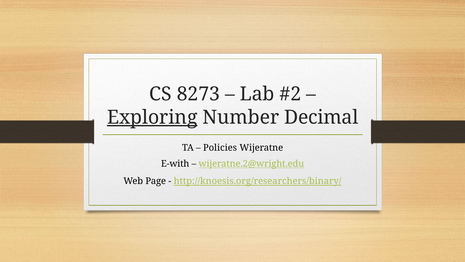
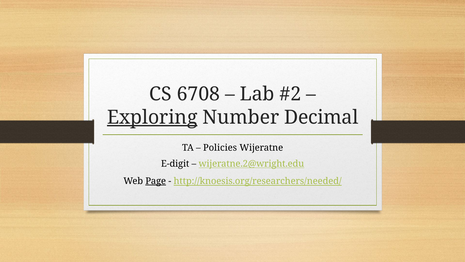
8273: 8273 -> 6708 (198, 94)
E-with: E-with -> E-digit (175, 163)
Page underline: none -> present (156, 181)
http://knoesis.org/researchers/binary/: http://knoesis.org/researchers/binary/ -> http://knoesis.org/researchers/needed/ (258, 181)
